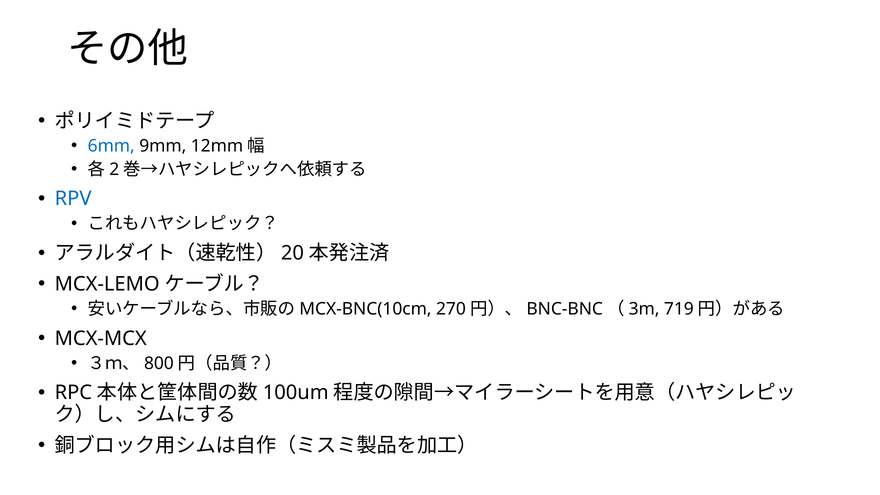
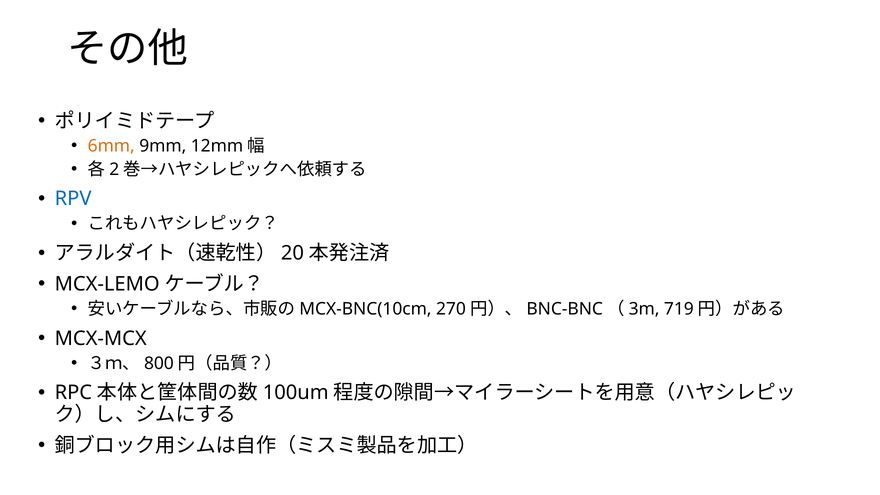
6mm colour: blue -> orange (111, 146)
